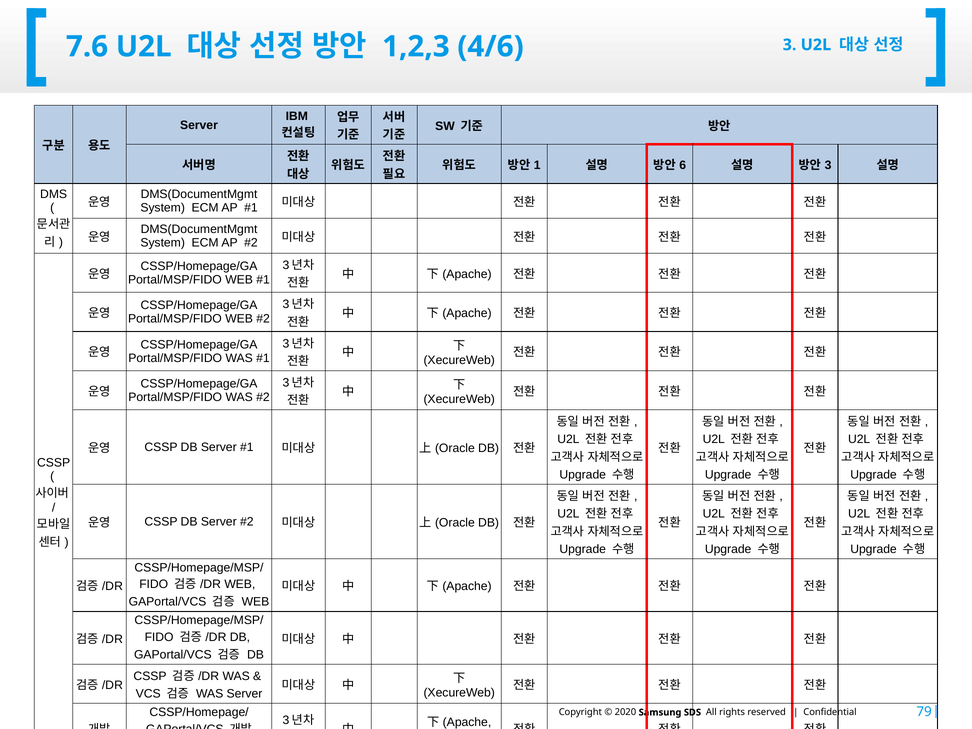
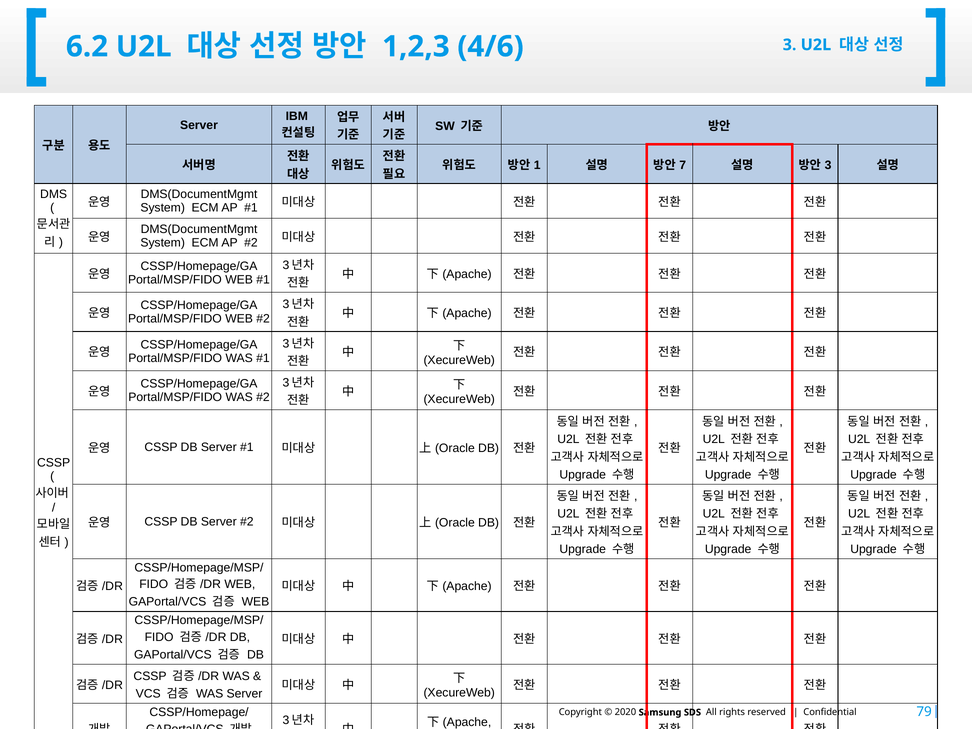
7.6: 7.6 -> 6.2 (87, 47)
6: 6 -> 7 (683, 165)
